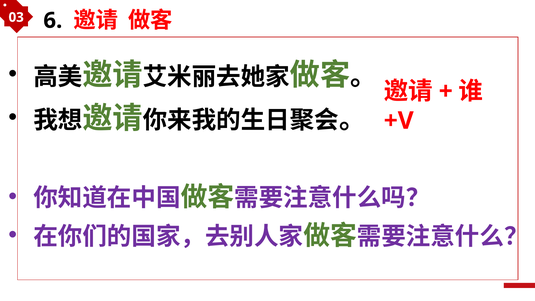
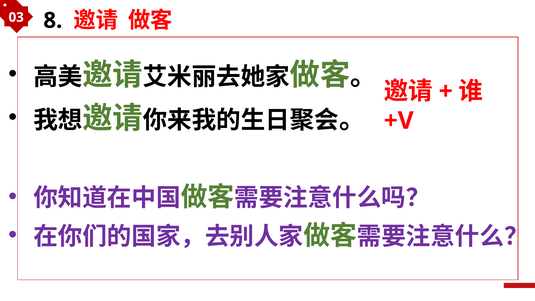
6: 6 -> 8 (53, 20)
